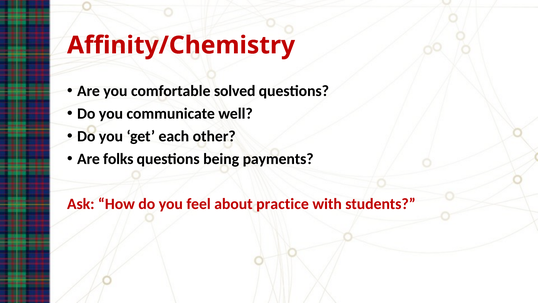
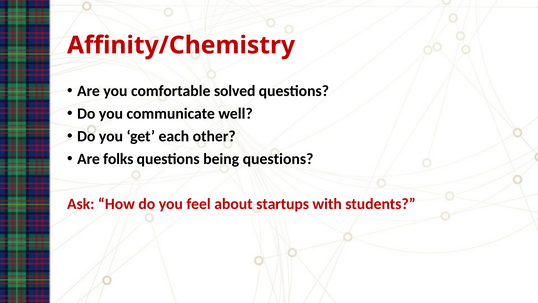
being payments: payments -> questions (278, 159)
practice: practice -> startups (283, 204)
